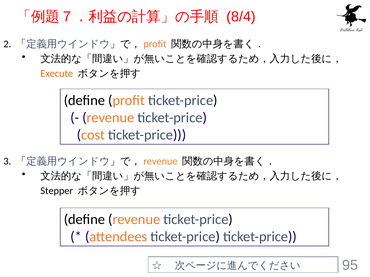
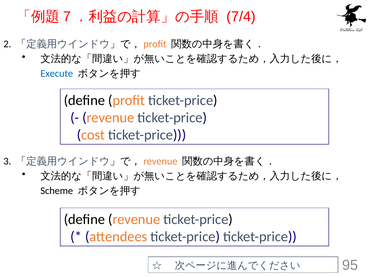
8/4: 8/4 -> 7/4 (241, 17)
Execute colour: orange -> blue (57, 74)
Stepper: Stepper -> Scheme (57, 191)
